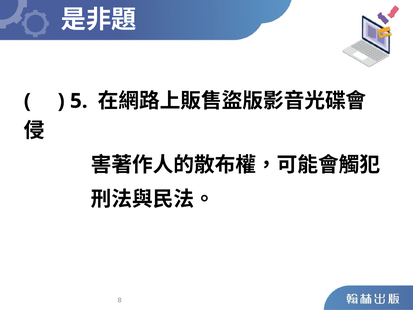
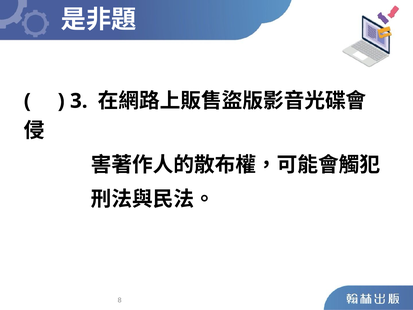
5: 5 -> 3 (79, 101)
